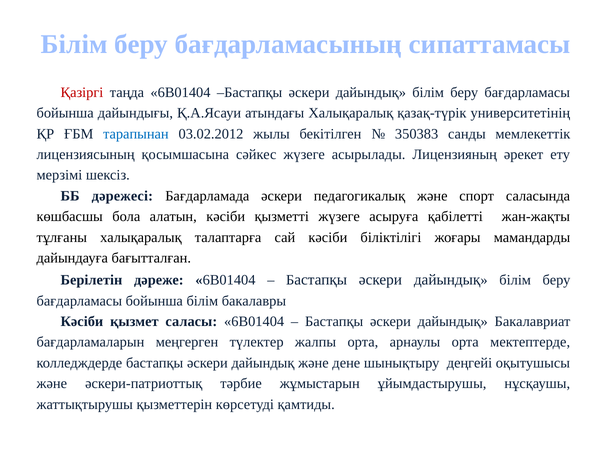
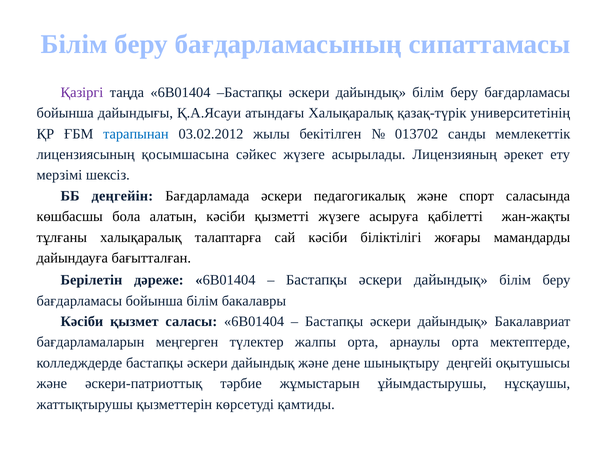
Қазіргі colour: red -> purple (82, 92)
350383: 350383 -> 013702 (417, 134)
дәрежесі: дәрежесі -> деңгейін (122, 196)
